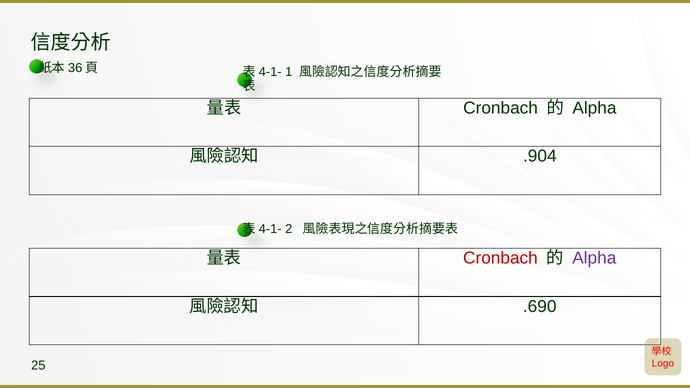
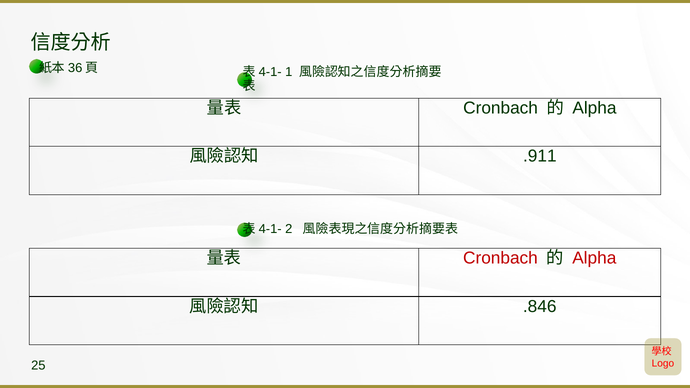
.904: .904 -> .911 (540, 156)
Alpha colour: purple -> red (594, 258)
.690: .690 -> .846 (540, 306)
